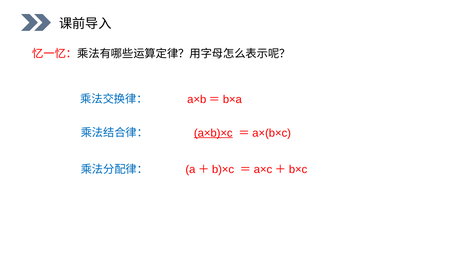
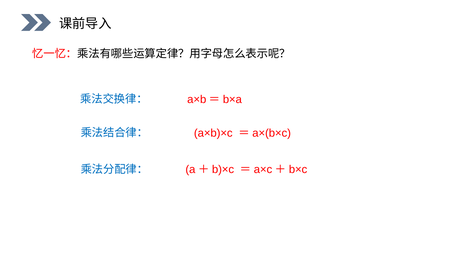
a×b)×c underline: present -> none (213, 133)
